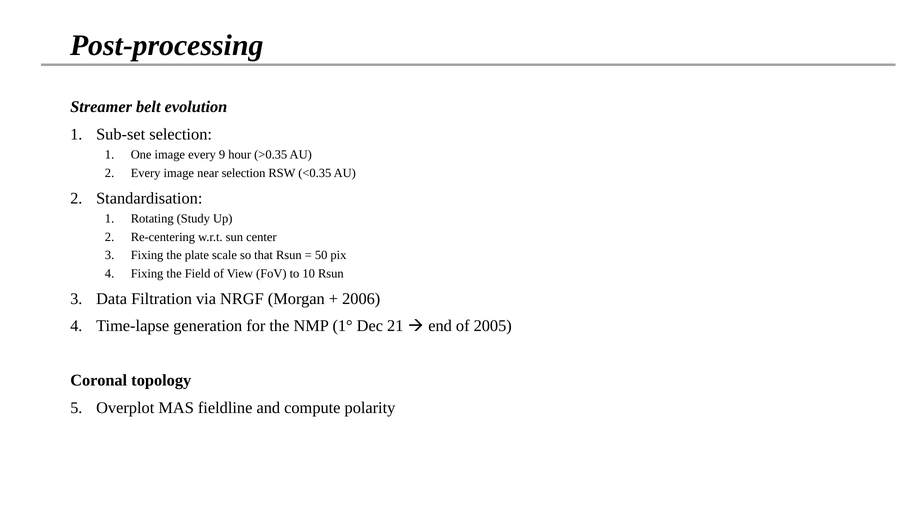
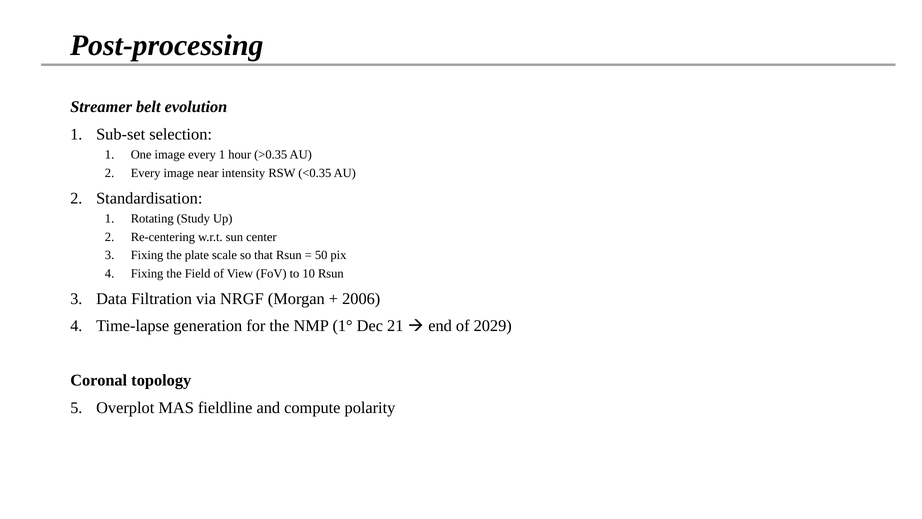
every 9: 9 -> 1 (222, 155)
near selection: selection -> intensity (243, 173)
2005: 2005 -> 2029 (493, 326)
